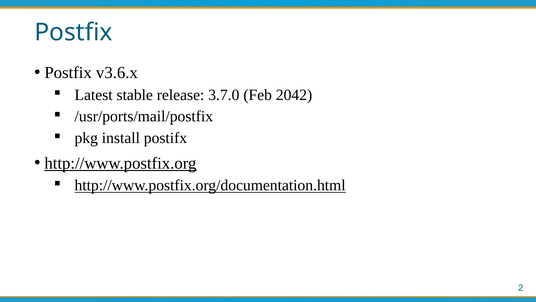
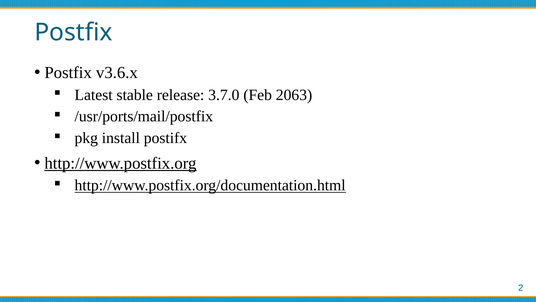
2042: 2042 -> 2063 (294, 95)
